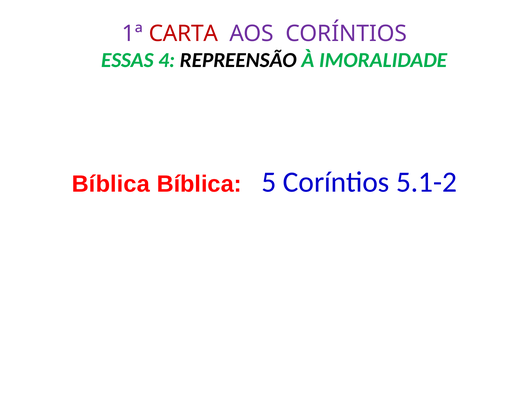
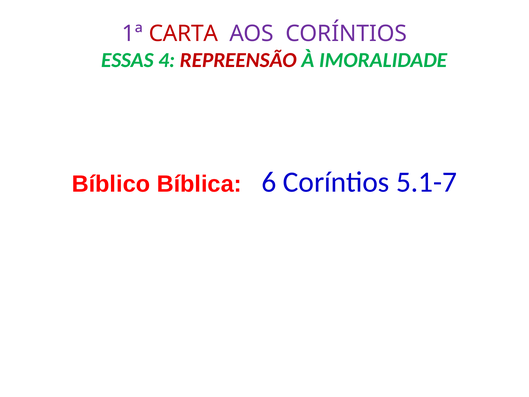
REPREENSÃO colour: black -> red (238, 60)
Bíblica: Bíblica -> Bíblico (111, 184)
5: 5 -> 6 (269, 182)
5.1-2: 5.1-2 -> 5.1-7 (427, 182)
